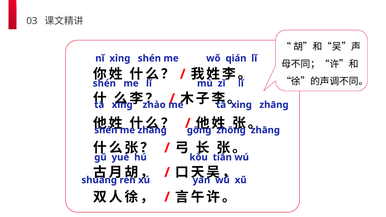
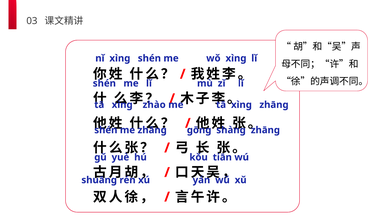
wǒ qián: qián -> xìng (236, 58)
zhōnɡ: zhōnɡ -> shànɡ (231, 130)
